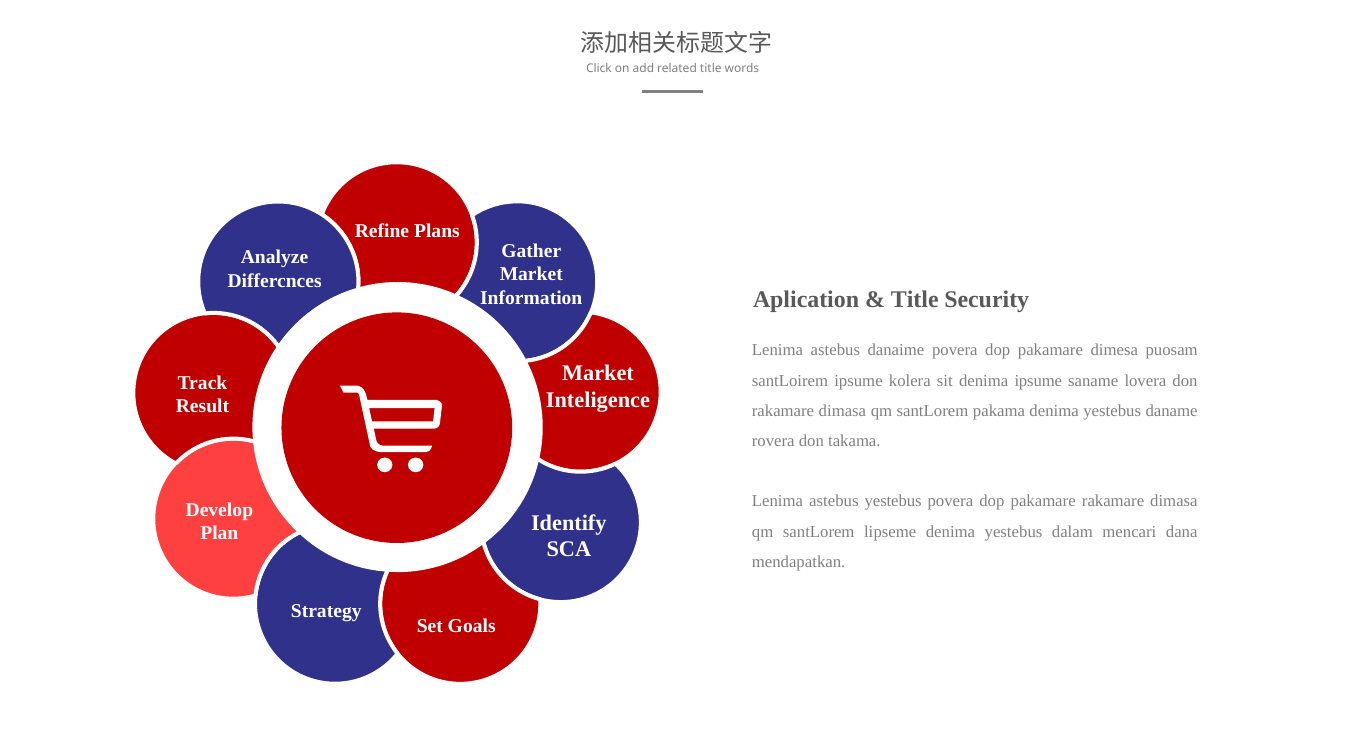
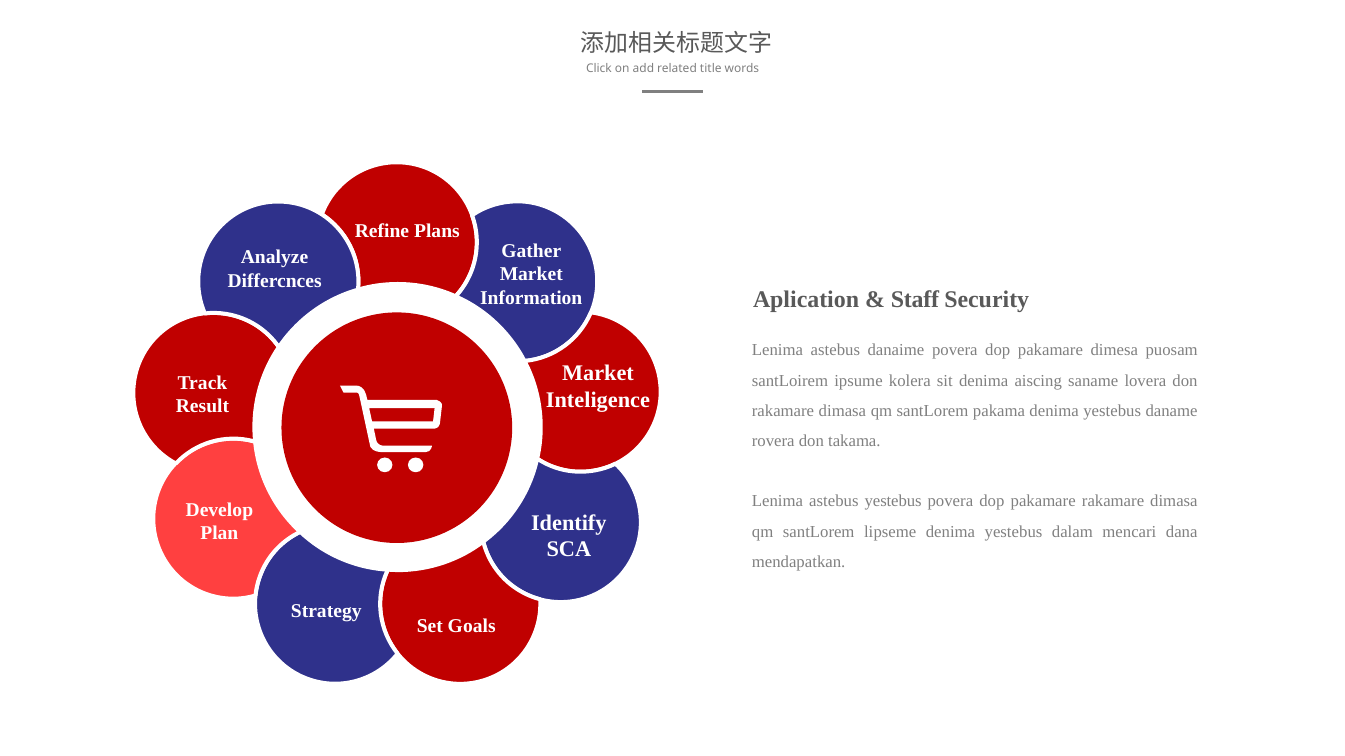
Title: Title -> Staff (915, 299)
denima ipsume: ipsume -> aiscing (1038, 381)
